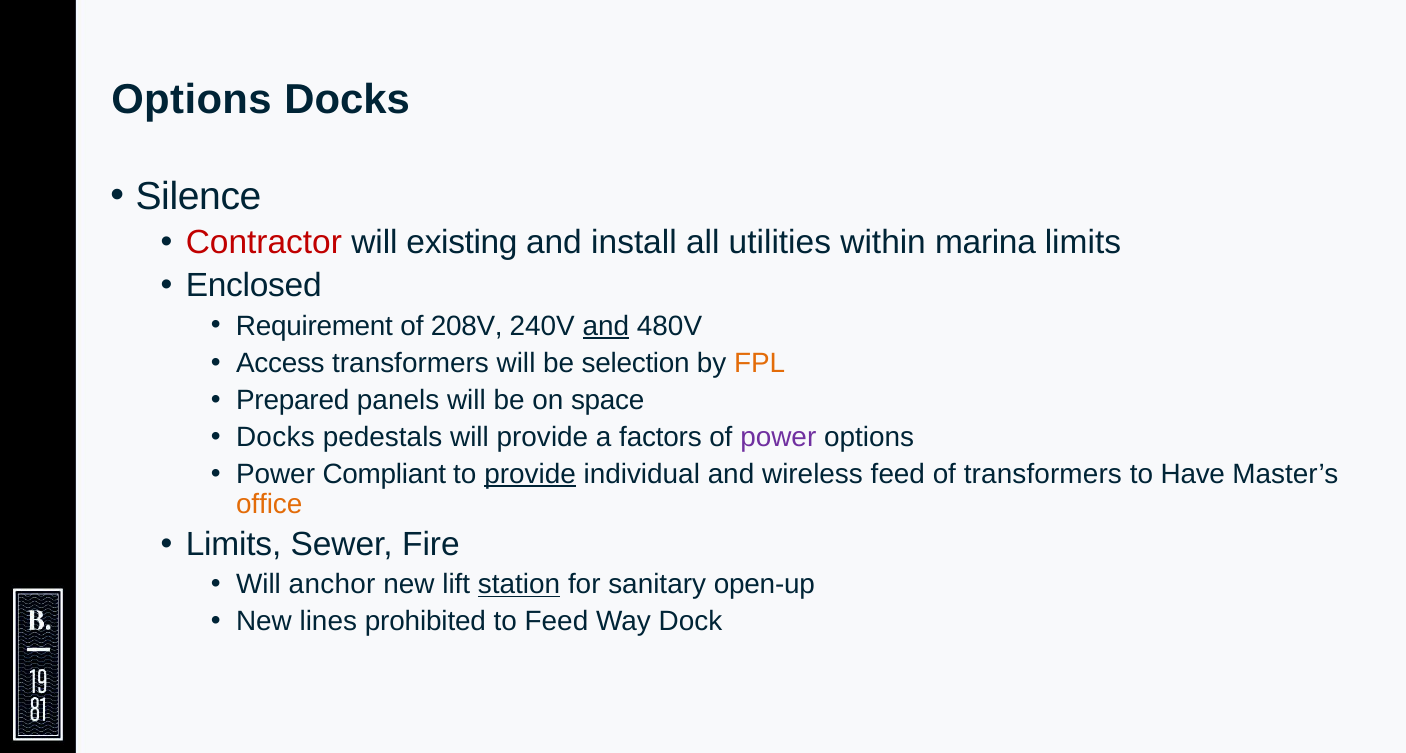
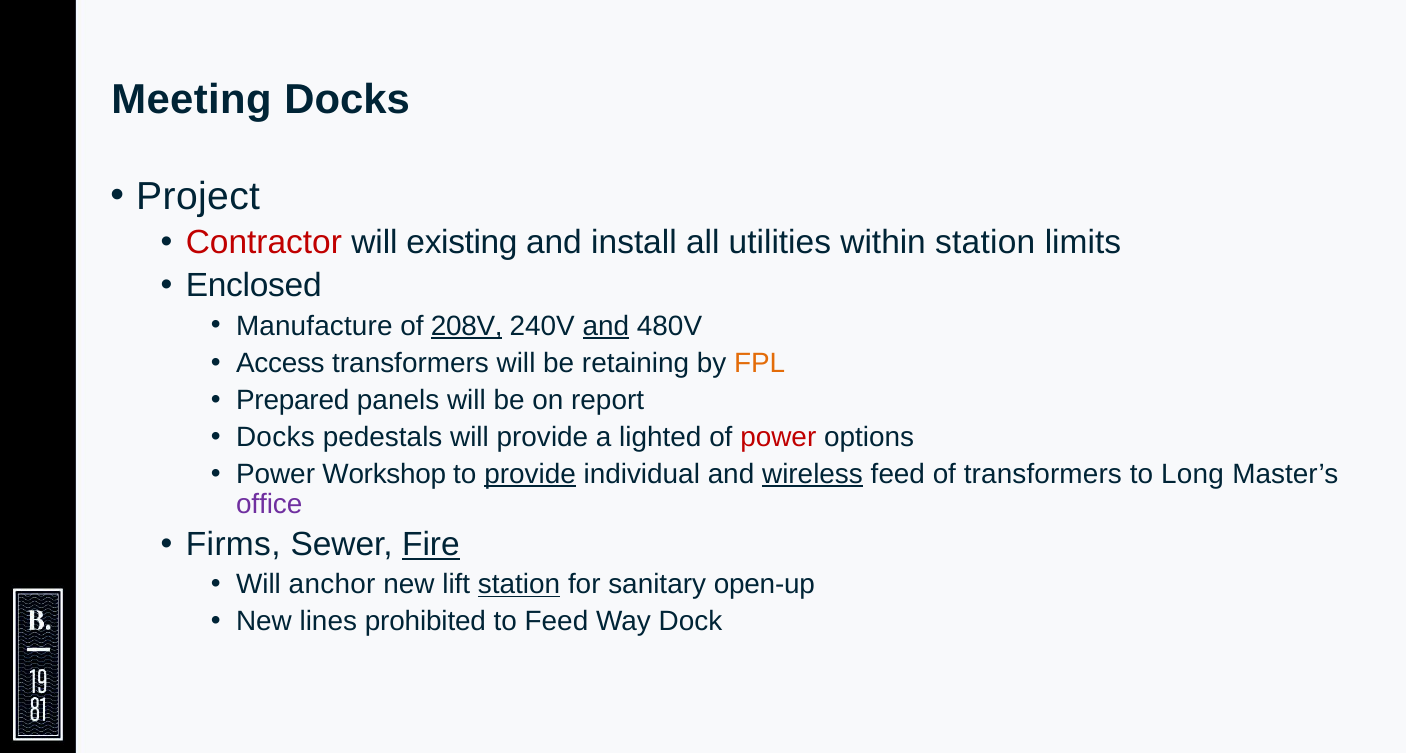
Options: Options -> Meeting (191, 100)
Silence: Silence -> Project (198, 197)
within marina: marina -> station (985, 243)
Requirement: Requirement -> Manufacture (314, 326)
208V underline: none -> present (467, 326)
selection: selection -> retaining (636, 363)
space: space -> report (608, 400)
factors: factors -> lighted (660, 437)
power colour: purple -> red (778, 437)
Compliant: Compliant -> Workshop (384, 474)
wireless underline: none -> present (812, 474)
Have: Have -> Long (1193, 474)
office colour: orange -> purple (269, 504)
Limits: Limits -> Firms (233, 545)
Fire underline: none -> present (431, 545)
